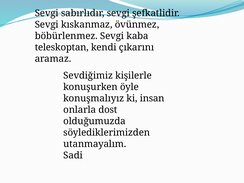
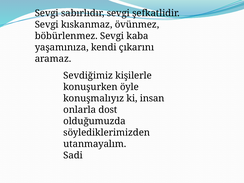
teleskoptan: teleskoptan -> yaşamınıza (62, 47)
